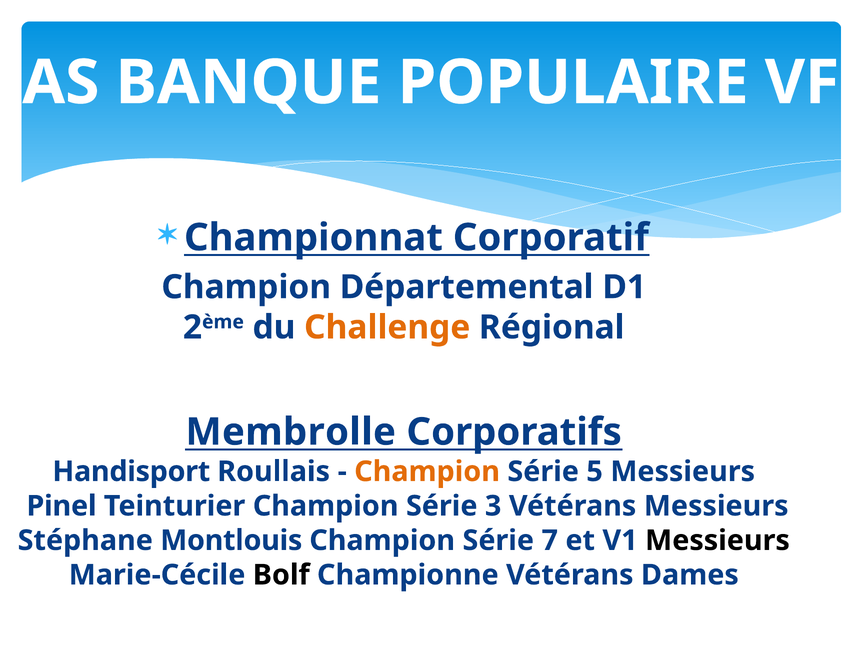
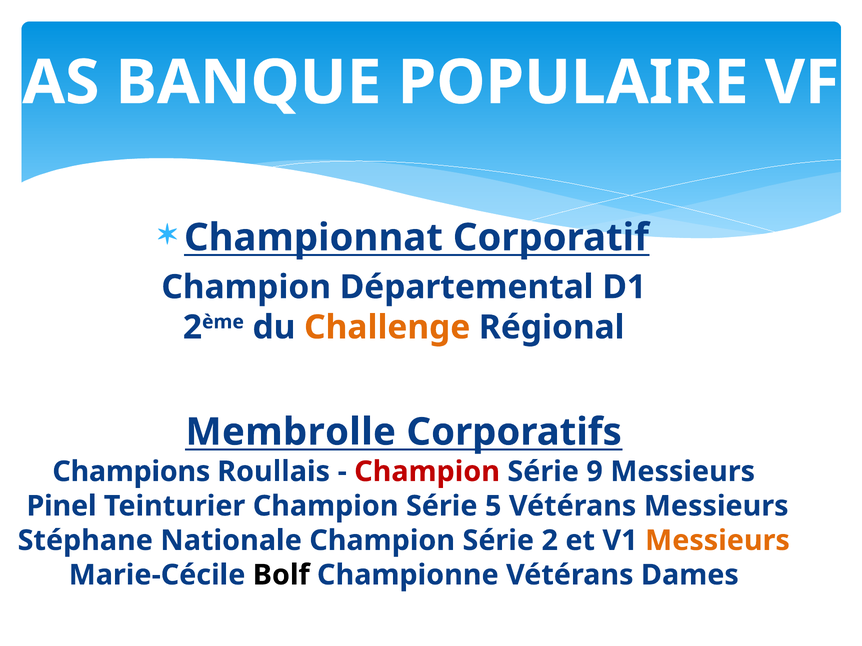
Handisport: Handisport -> Champions (131, 472)
Champion colour: orange -> red (427, 472)
5: 5 -> 9 (595, 472)
3: 3 -> 5 (493, 506)
Montlouis: Montlouis -> Nationale (231, 541)
Série 7: 7 -> 2 (550, 541)
Messieurs colour: black -> orange (717, 541)
